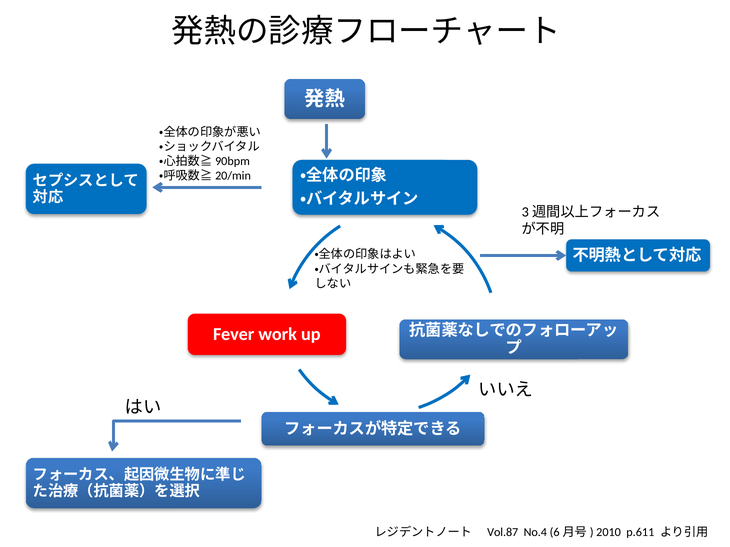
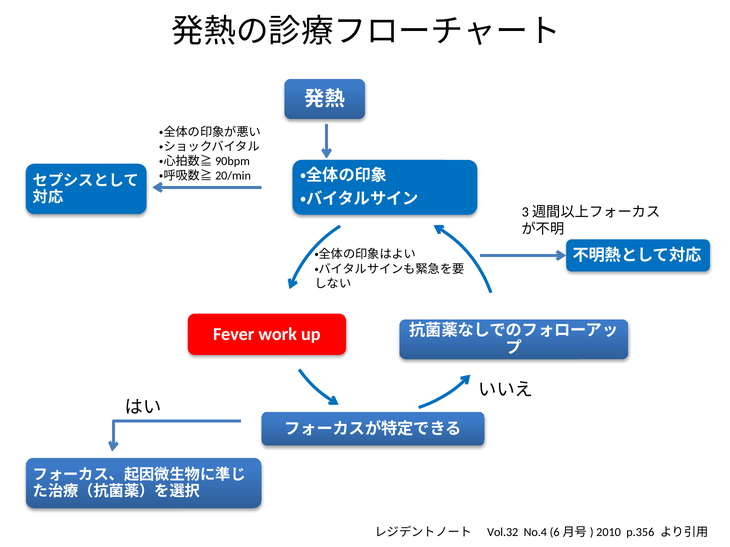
Vol.87: Vol.87 -> Vol.32 (503, 533)
p.611: p.611 -> p.356 (640, 533)
